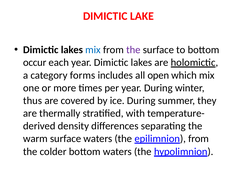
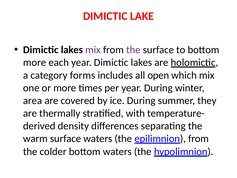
mix colour: blue -> purple (93, 50)
occur: occur -> more (35, 62)
thus: thus -> area (33, 101)
